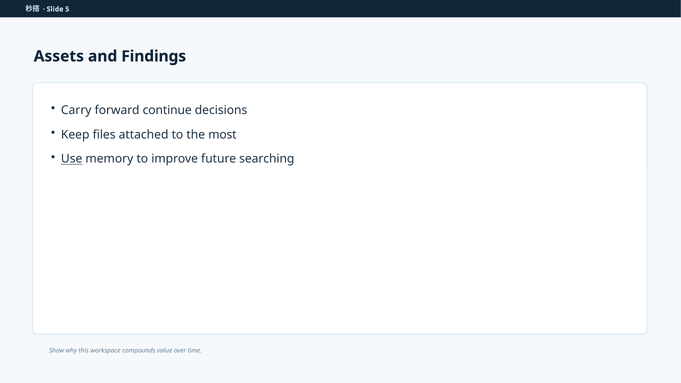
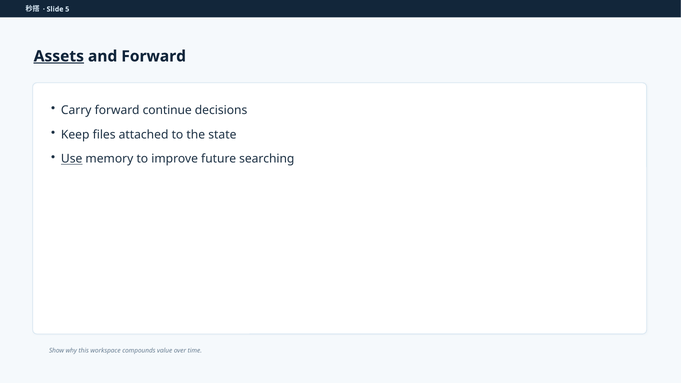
Assets underline: none -> present (59, 56)
and Findings: Findings -> Forward (154, 56)
most: most -> state (222, 135)
